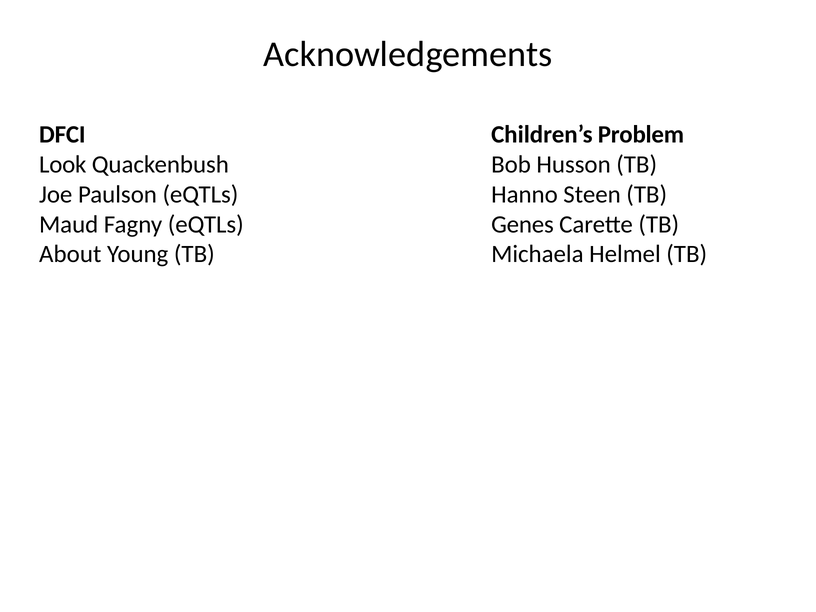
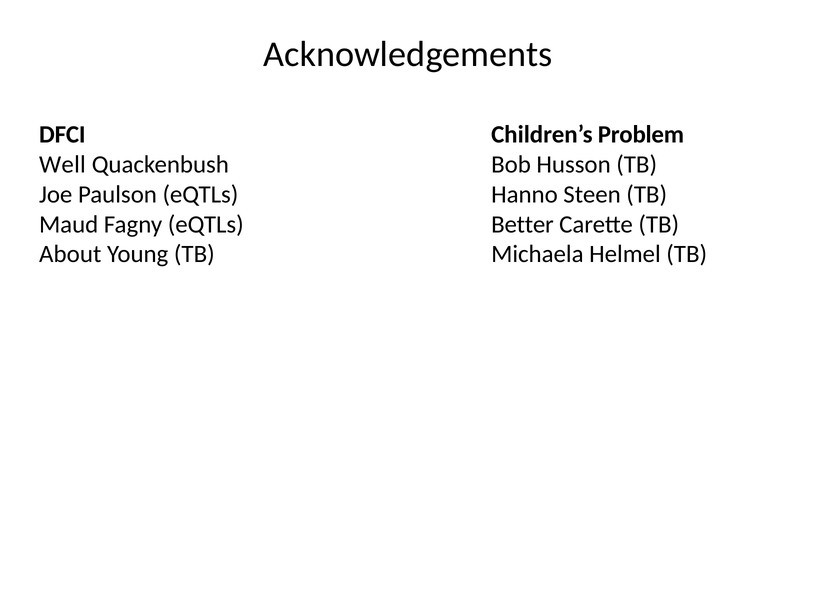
Look: Look -> Well (62, 165)
Genes: Genes -> Better (522, 224)
